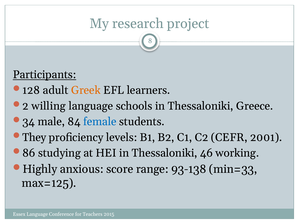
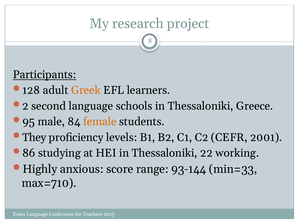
willing: willing -> second (49, 106)
34: 34 -> 95 (29, 122)
female colour: blue -> orange (100, 122)
46: 46 -> 22 (206, 153)
93-138: 93-138 -> 93-144 (189, 169)
max=125: max=125 -> max=710 (49, 183)
